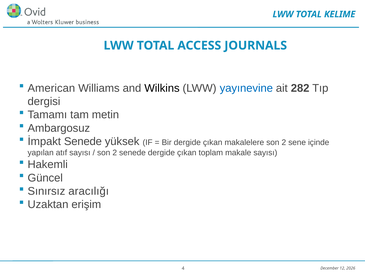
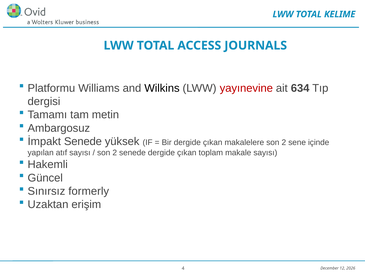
American: American -> Platformu (51, 88)
yayınevine colour: blue -> red (246, 88)
282: 282 -> 634 (300, 88)
aracılığı: aracılığı -> formerly (89, 192)
